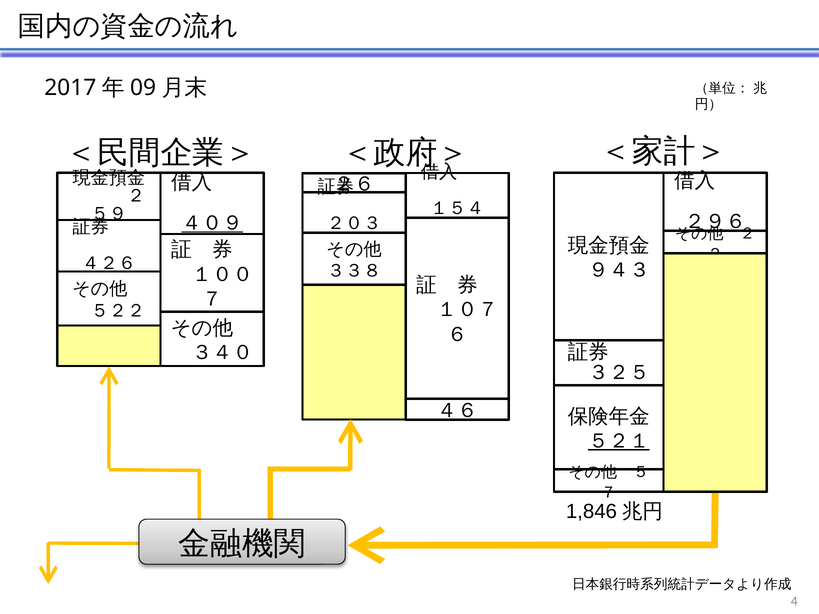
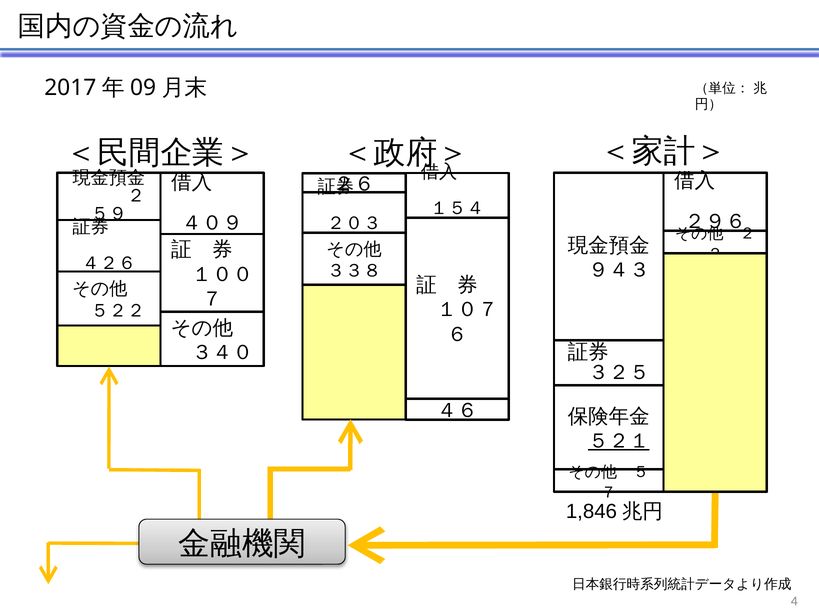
４０９ underline: present -> none (212, 223)
